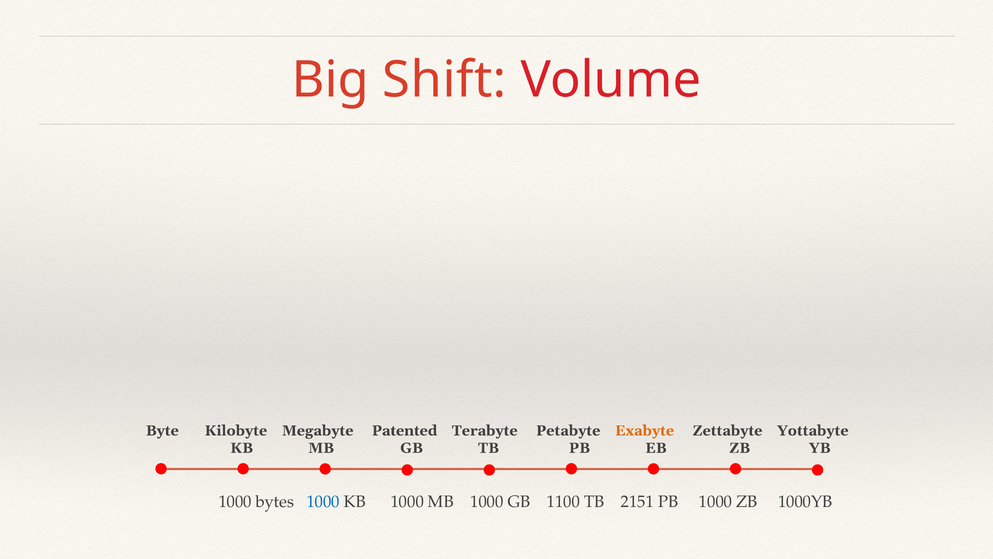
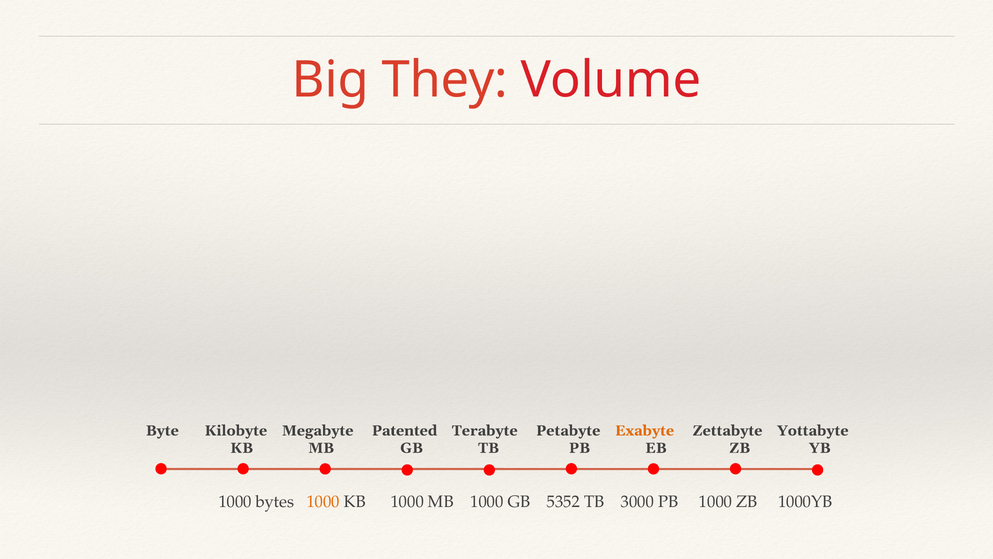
Shift: Shift -> They (445, 80)
1000 colour: blue -> orange (323, 501)
1100: 1100 -> 5352 (563, 501)
2151: 2151 -> 3000 (637, 501)
